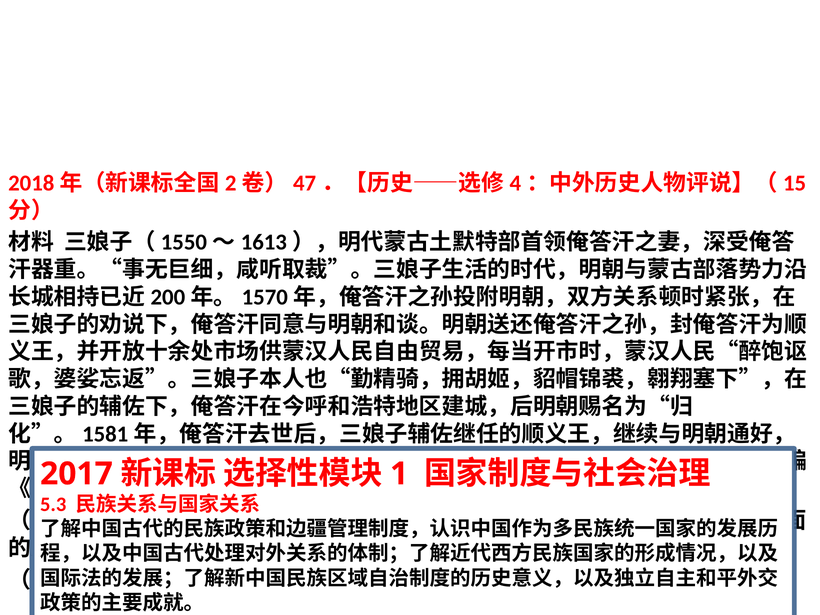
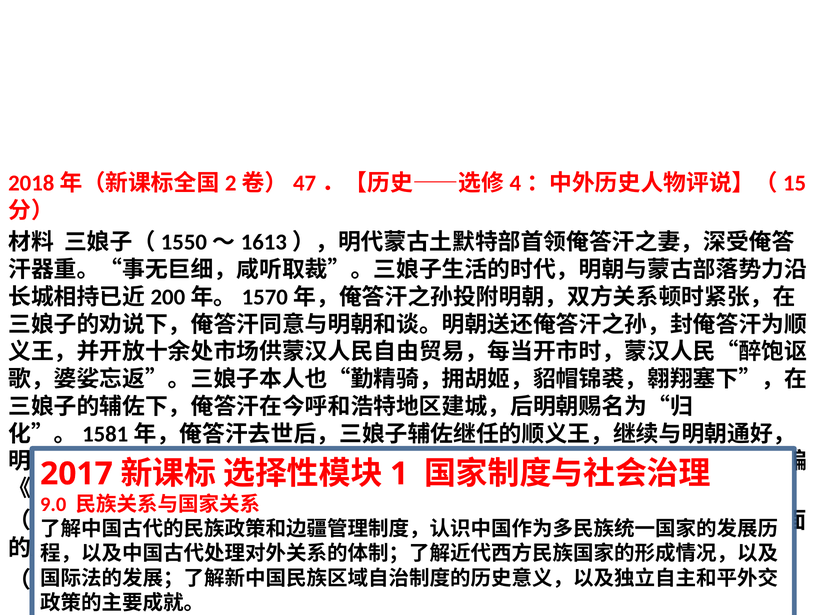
5.3: 5.3 -> 9.0 (53, 504)
